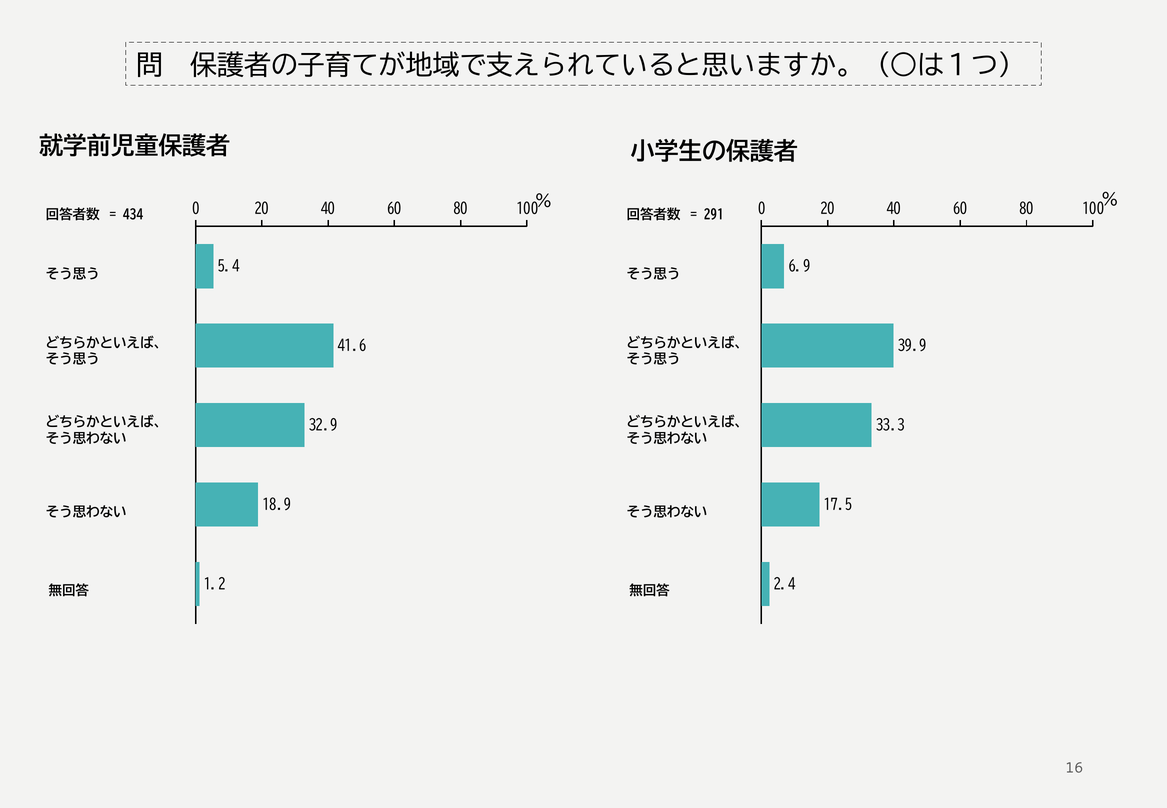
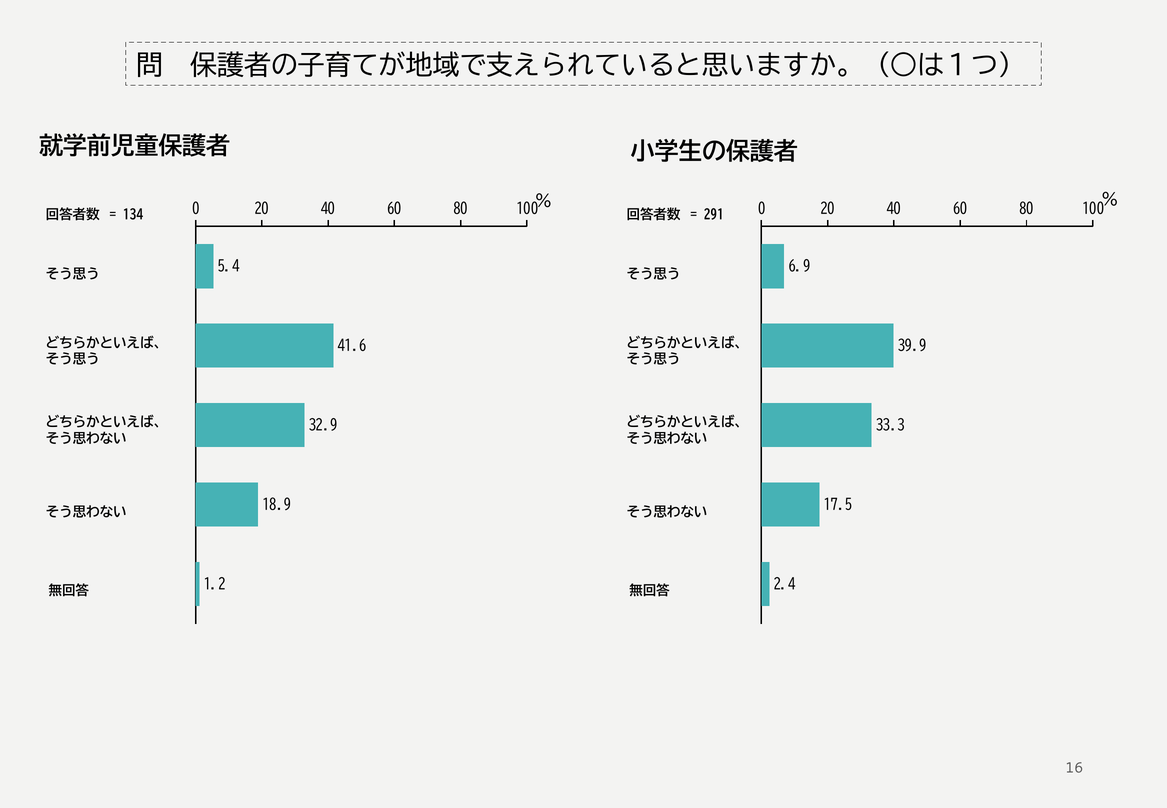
434: 434 -> 134 (133, 215)
